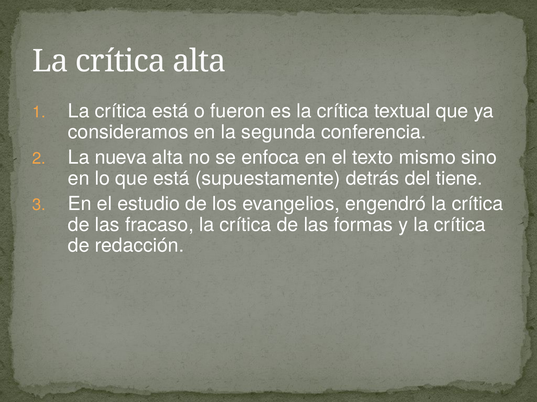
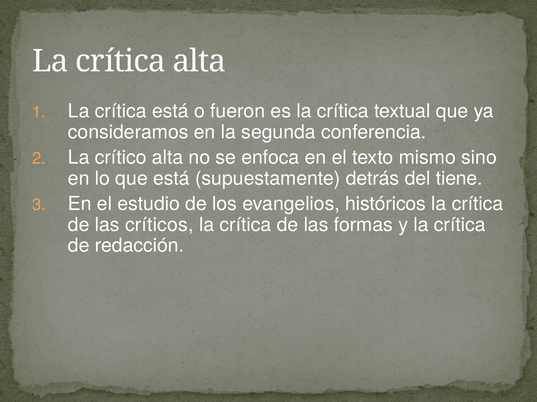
nueva: nueva -> crítico (121, 158)
engendró: engendró -> históricos (386, 204)
fracaso: fracaso -> críticos (159, 225)
